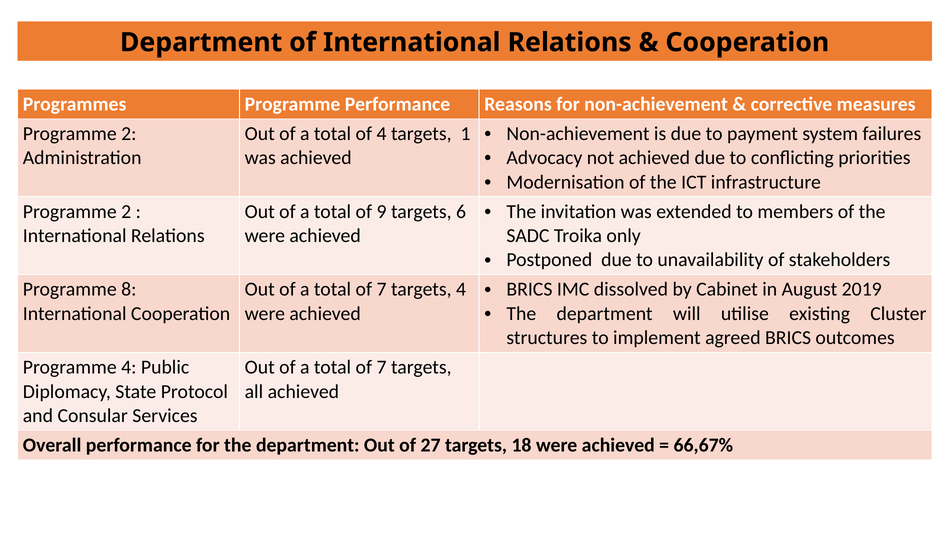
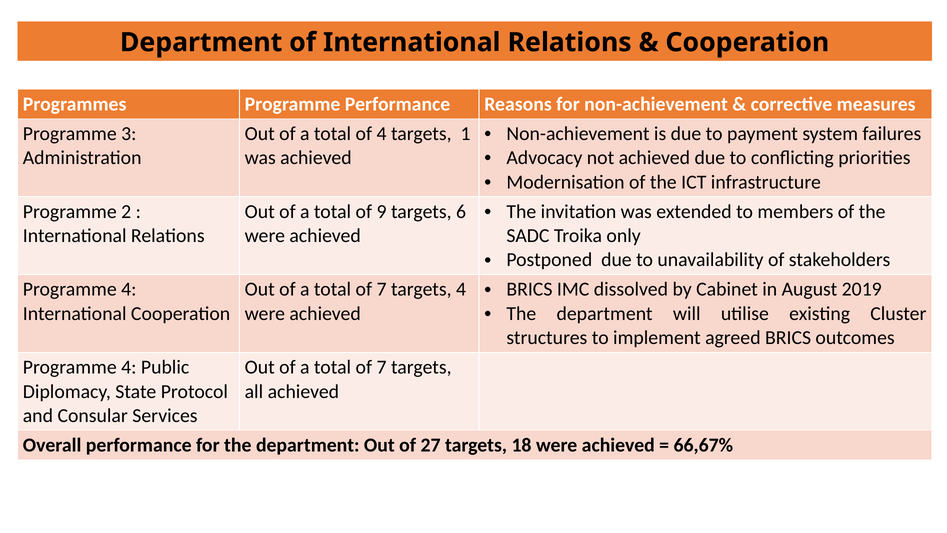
2: 2 -> 3 (129, 134)
8: 8 -> 4 (129, 289)
